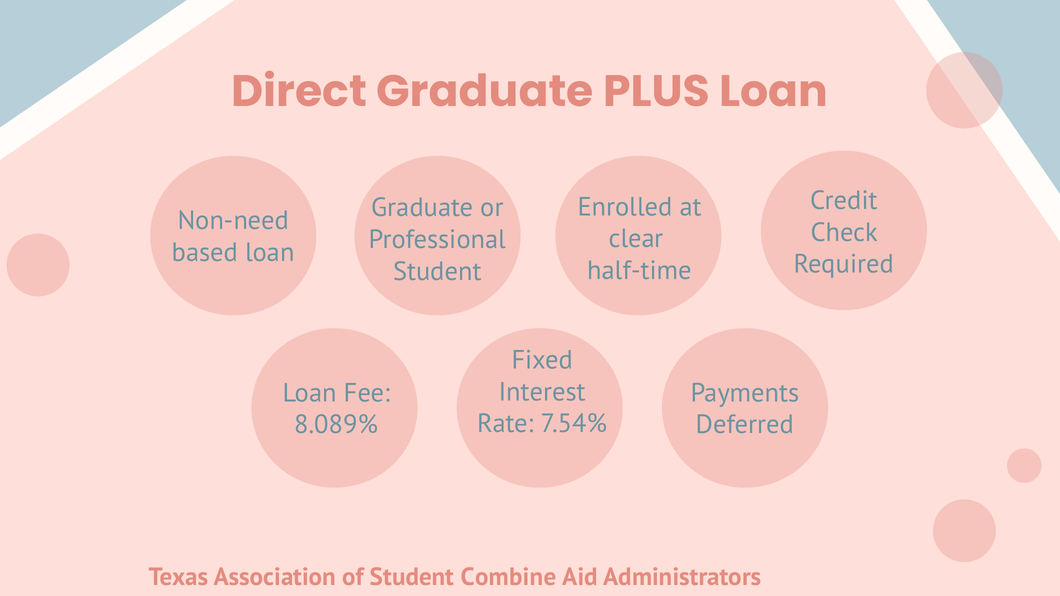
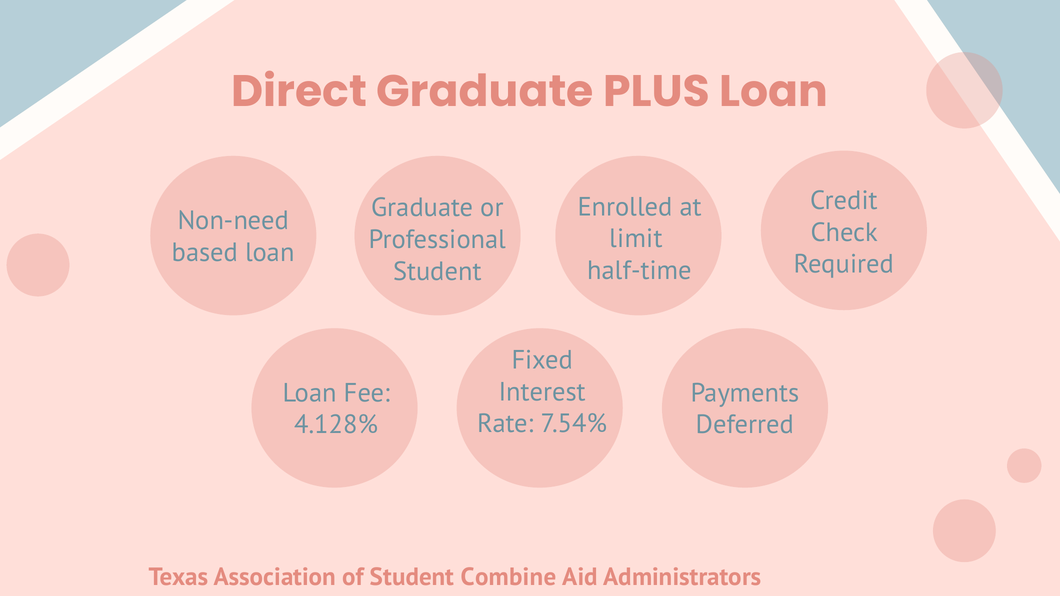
clear: clear -> limit (636, 239)
8.089%: 8.089% -> 4.128% (336, 425)
